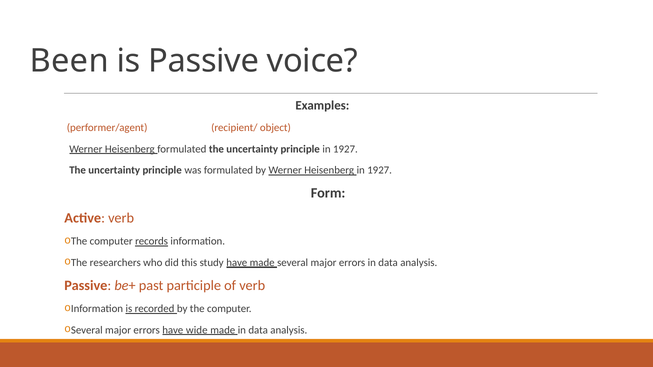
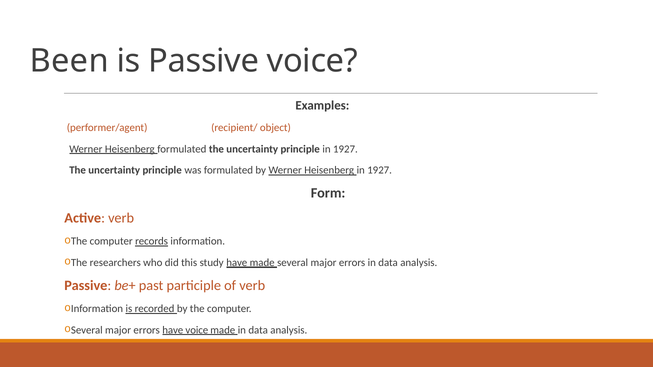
have wide: wide -> voice (197, 330)
